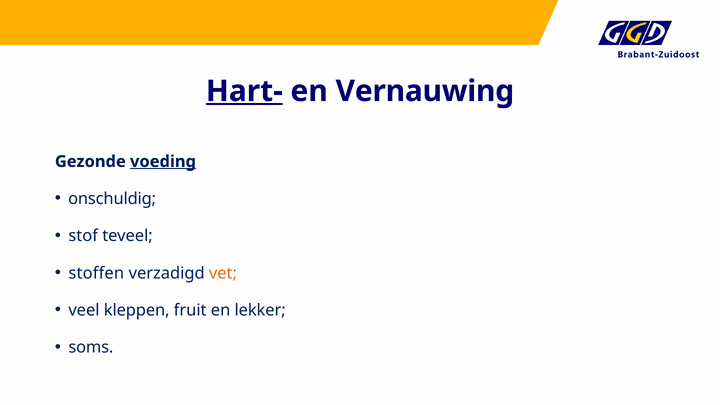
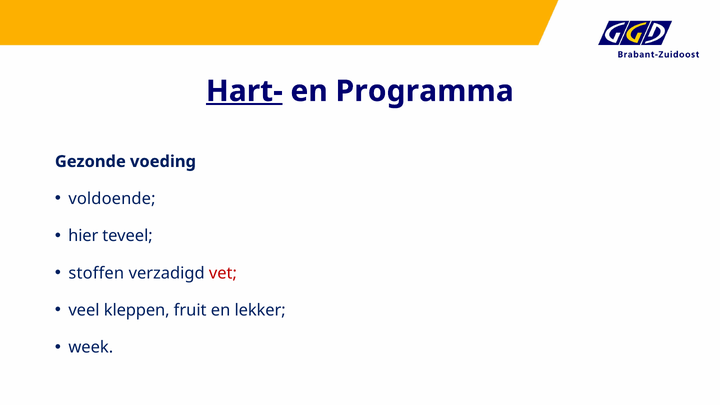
Vernauwing: Vernauwing -> Programma (425, 91)
voeding underline: present -> none (163, 162)
onschuldig: onschuldig -> voldoende (112, 199)
stof: stof -> hier (83, 236)
vet colour: orange -> red (223, 273)
soms: soms -> week (91, 347)
